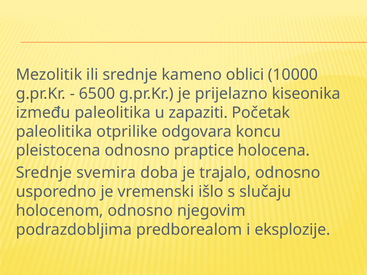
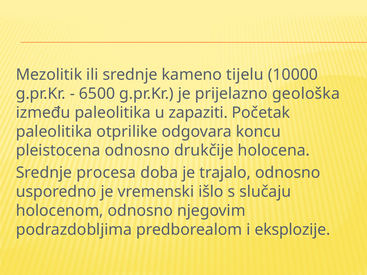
oblici: oblici -> tijelu (245, 75)
kiseonika: kiseonika -> geološka (306, 94)
praptice: praptice -> drukčije (204, 151)
svemira: svemira -> procesa (106, 173)
